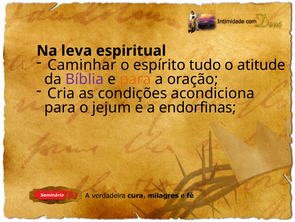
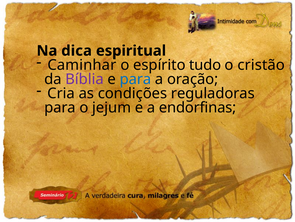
leva: leva -> dica (77, 51)
atitude: atitude -> cristão (261, 65)
para colour: orange -> blue (135, 79)
acondiciona: acondiciona -> reguladoras (213, 93)
